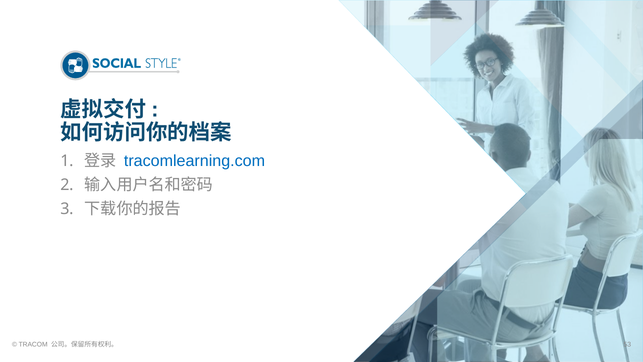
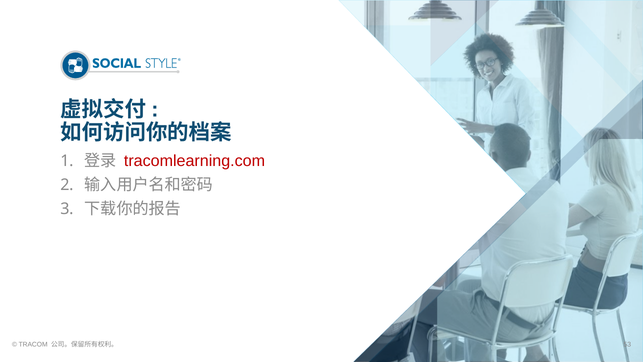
tracomlearning.com colour: blue -> red (194, 161)
